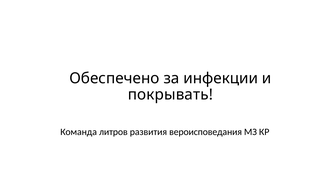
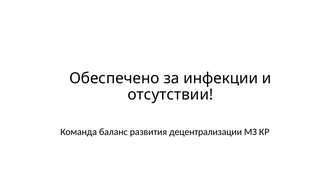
покрывать: покрывать -> отсутствии (170, 95)
литров: литров -> баланс (113, 132)
вероисповедания: вероисповедания -> децентрализации (206, 132)
